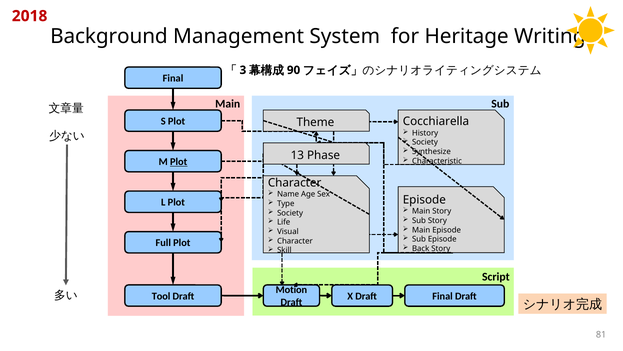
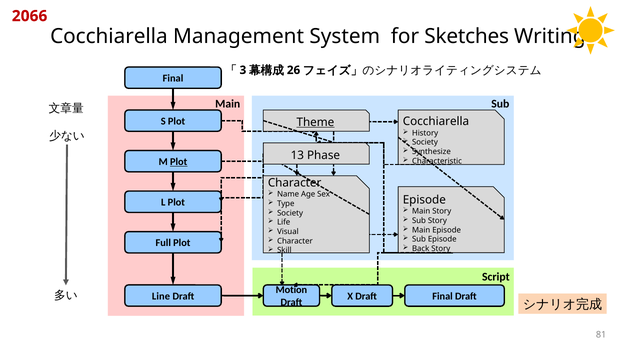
2018: 2018 -> 2066 (30, 16)
Background: Background -> Cocchiarella (109, 36)
Heritage: Heritage -> Sketches (467, 36)
90: 90 -> 26 (294, 70)
Theme underline: none -> present (315, 122)
Tool: Tool -> Line (161, 296)
